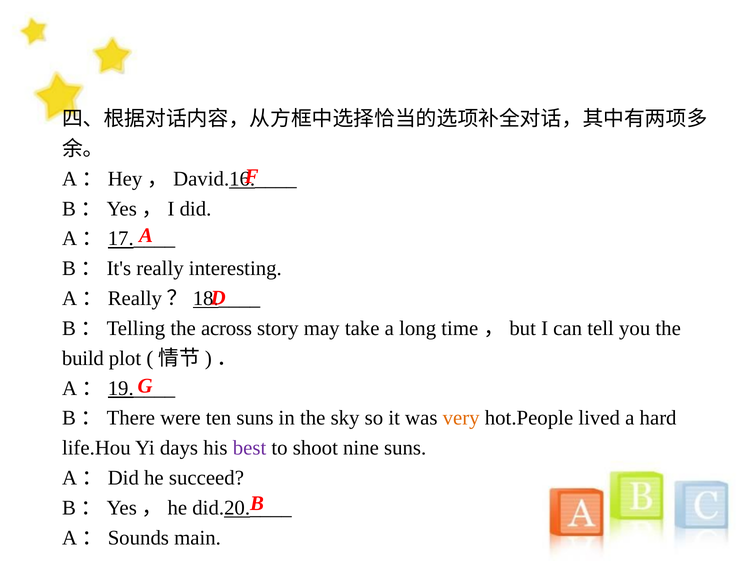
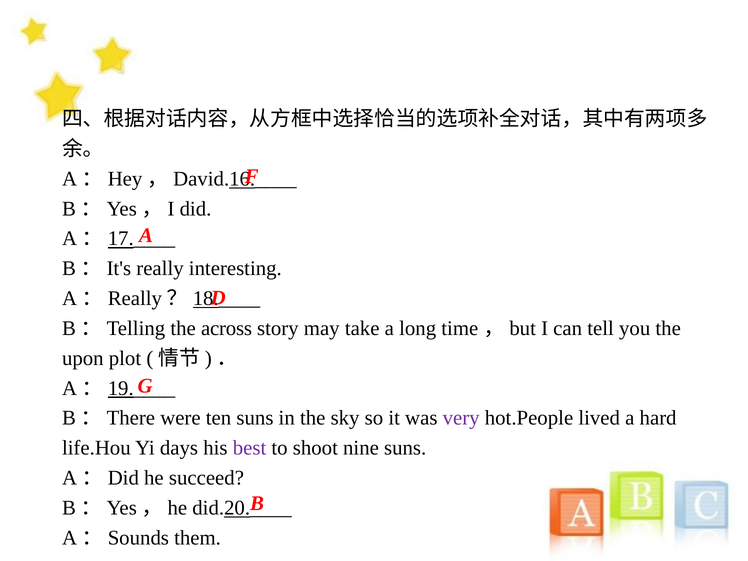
build: build -> upon (83, 358)
very colour: orange -> purple (461, 418)
main: main -> them (198, 538)
